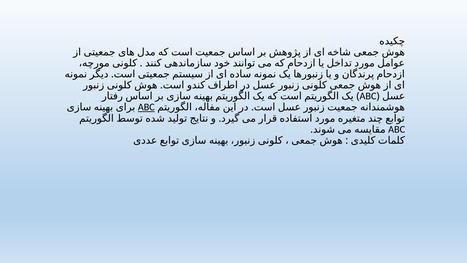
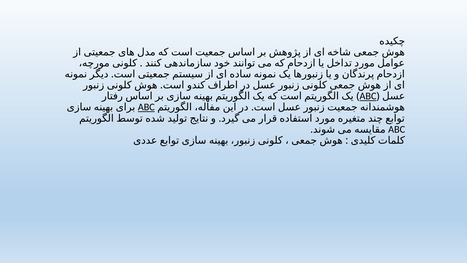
ABC underline: none -> present (368, 96)
